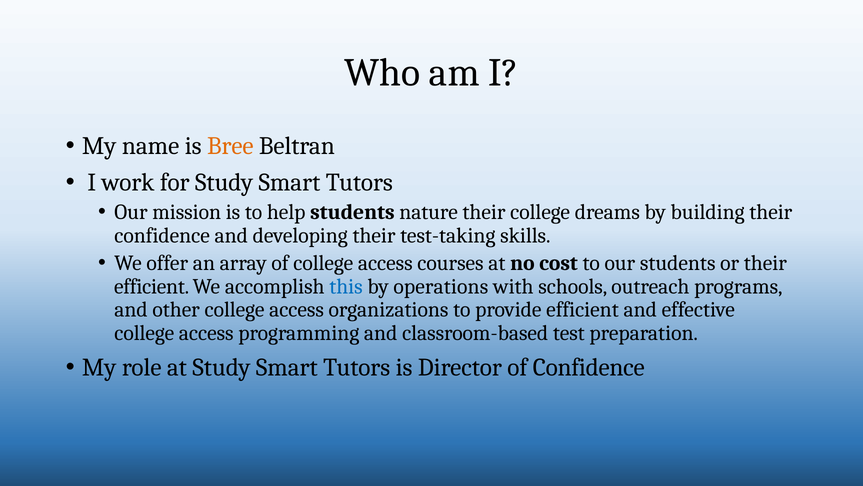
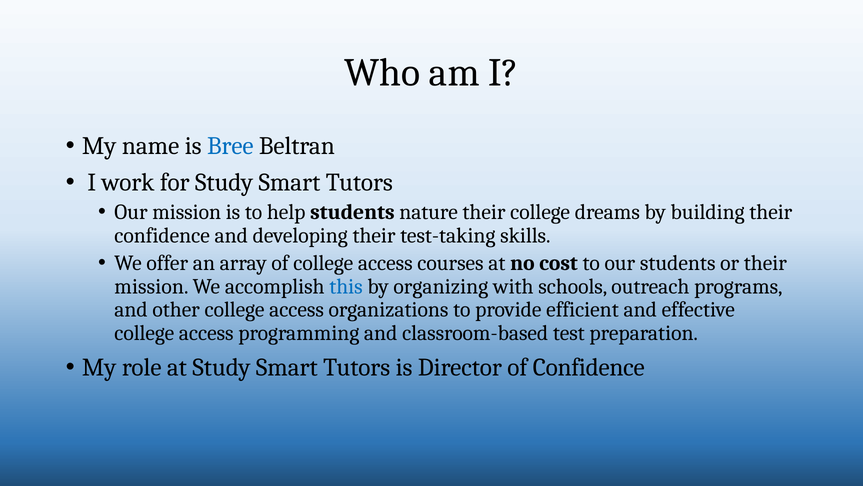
Bree colour: orange -> blue (230, 146)
efficient: efficient -> mission (151, 286)
operations: operations -> organizing (441, 286)
